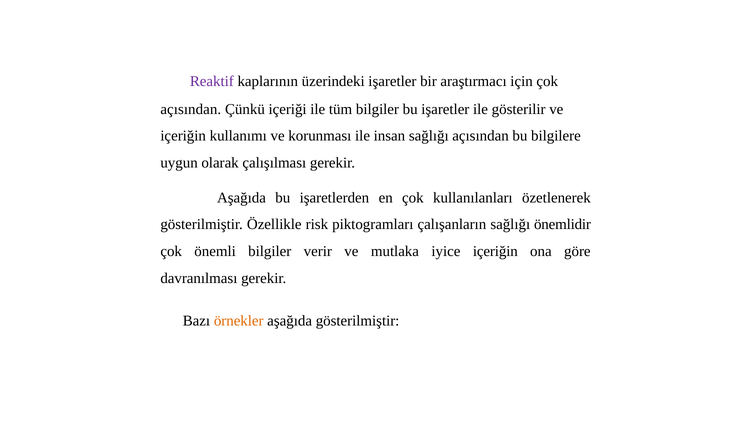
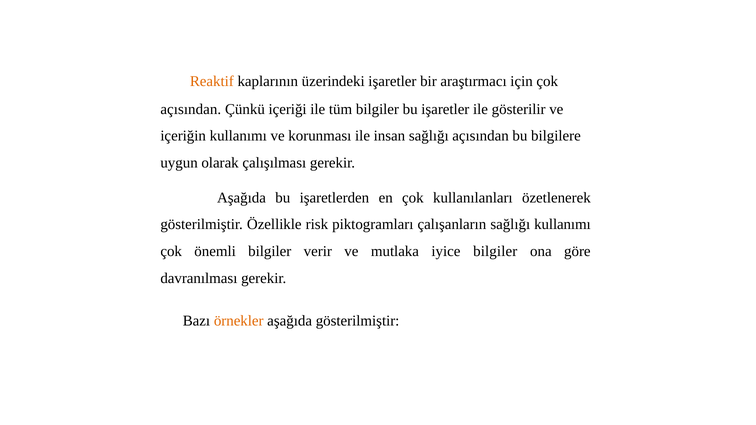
Reaktif colour: purple -> orange (212, 81)
sağlığı önemlidir: önemlidir -> kullanımı (562, 225)
iyice içeriğin: içeriğin -> bilgiler (495, 252)
